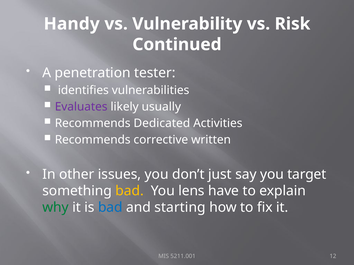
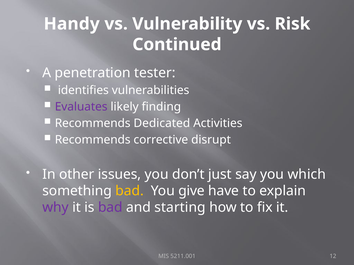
usually: usually -> finding (161, 107)
written: written -> disrupt (211, 140)
target: target -> which (307, 175)
lens: lens -> give (191, 191)
why colour: green -> purple (56, 208)
bad colour: blue -> purple (110, 208)
